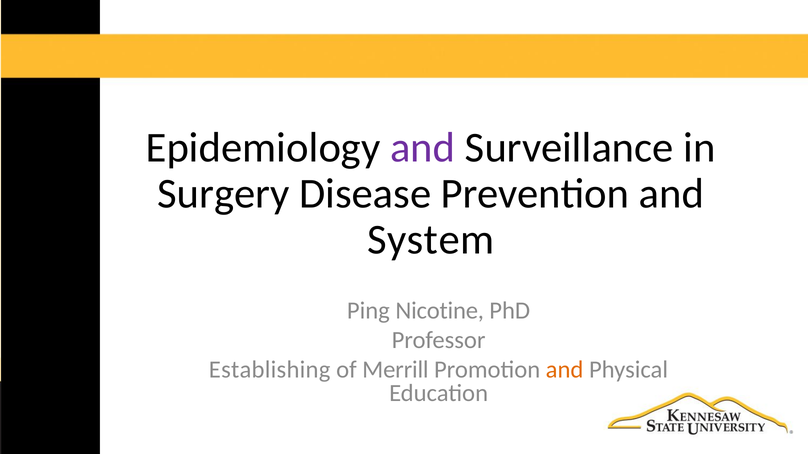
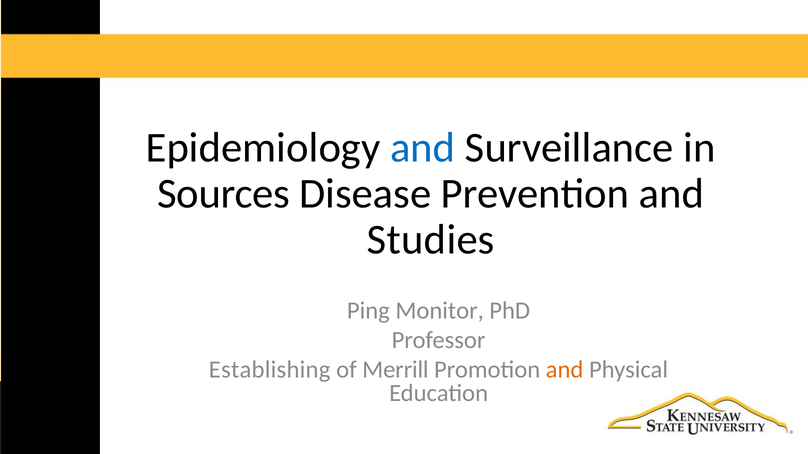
and colour: purple -> blue (423, 148)
Surgery: Surgery -> Sources (224, 194)
System: System -> Studies (431, 240)
Nicotine: Nicotine -> Monitor (440, 311)
